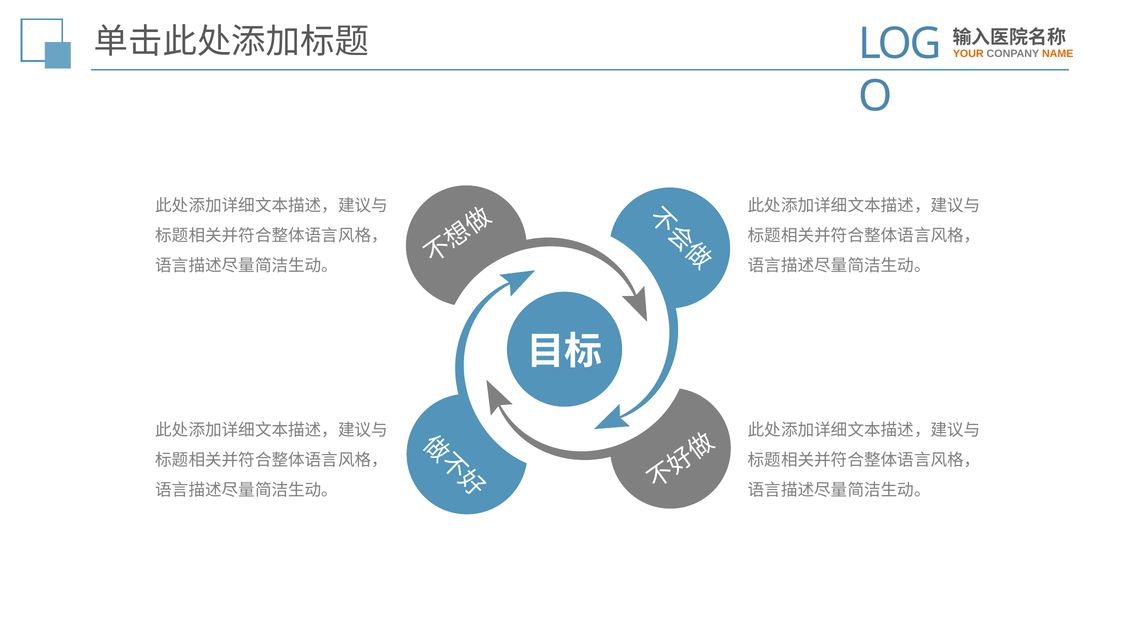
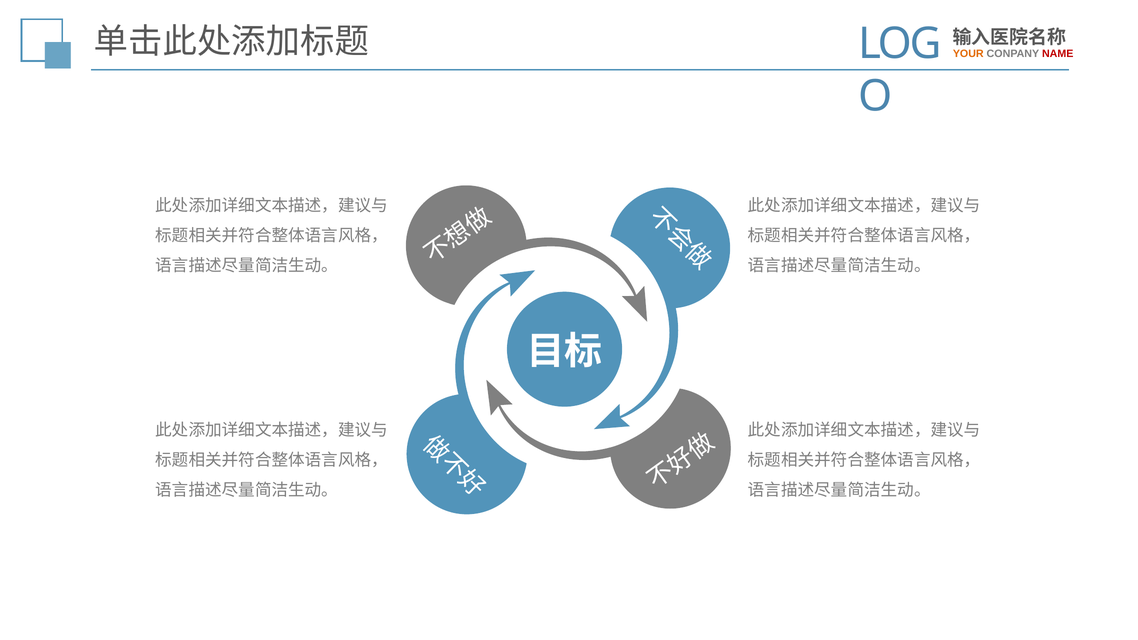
NAME colour: orange -> red (1058, 54)
